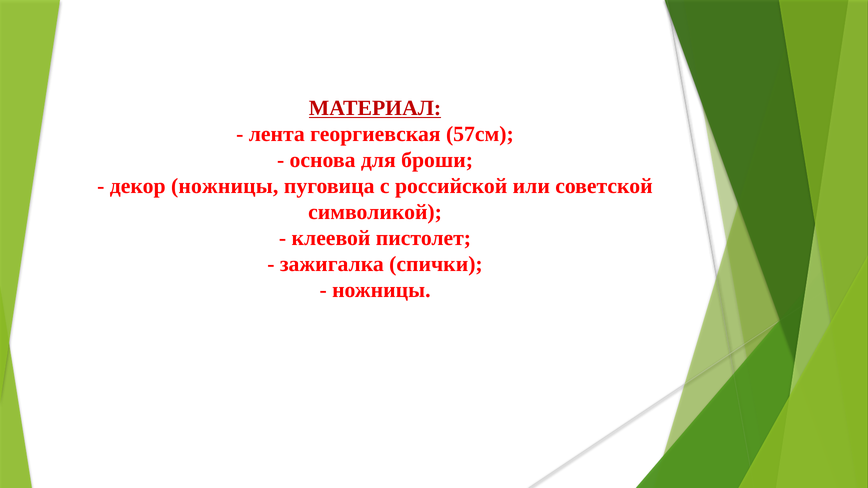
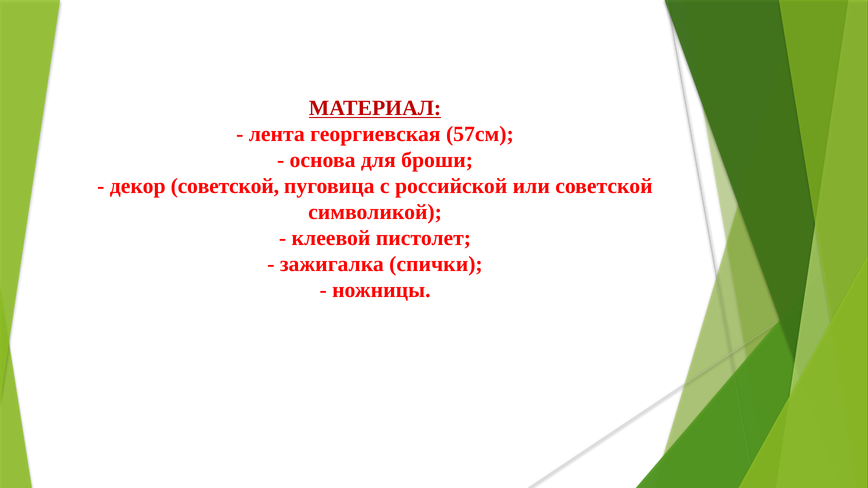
декор ножницы: ножницы -> советской (225, 186)
